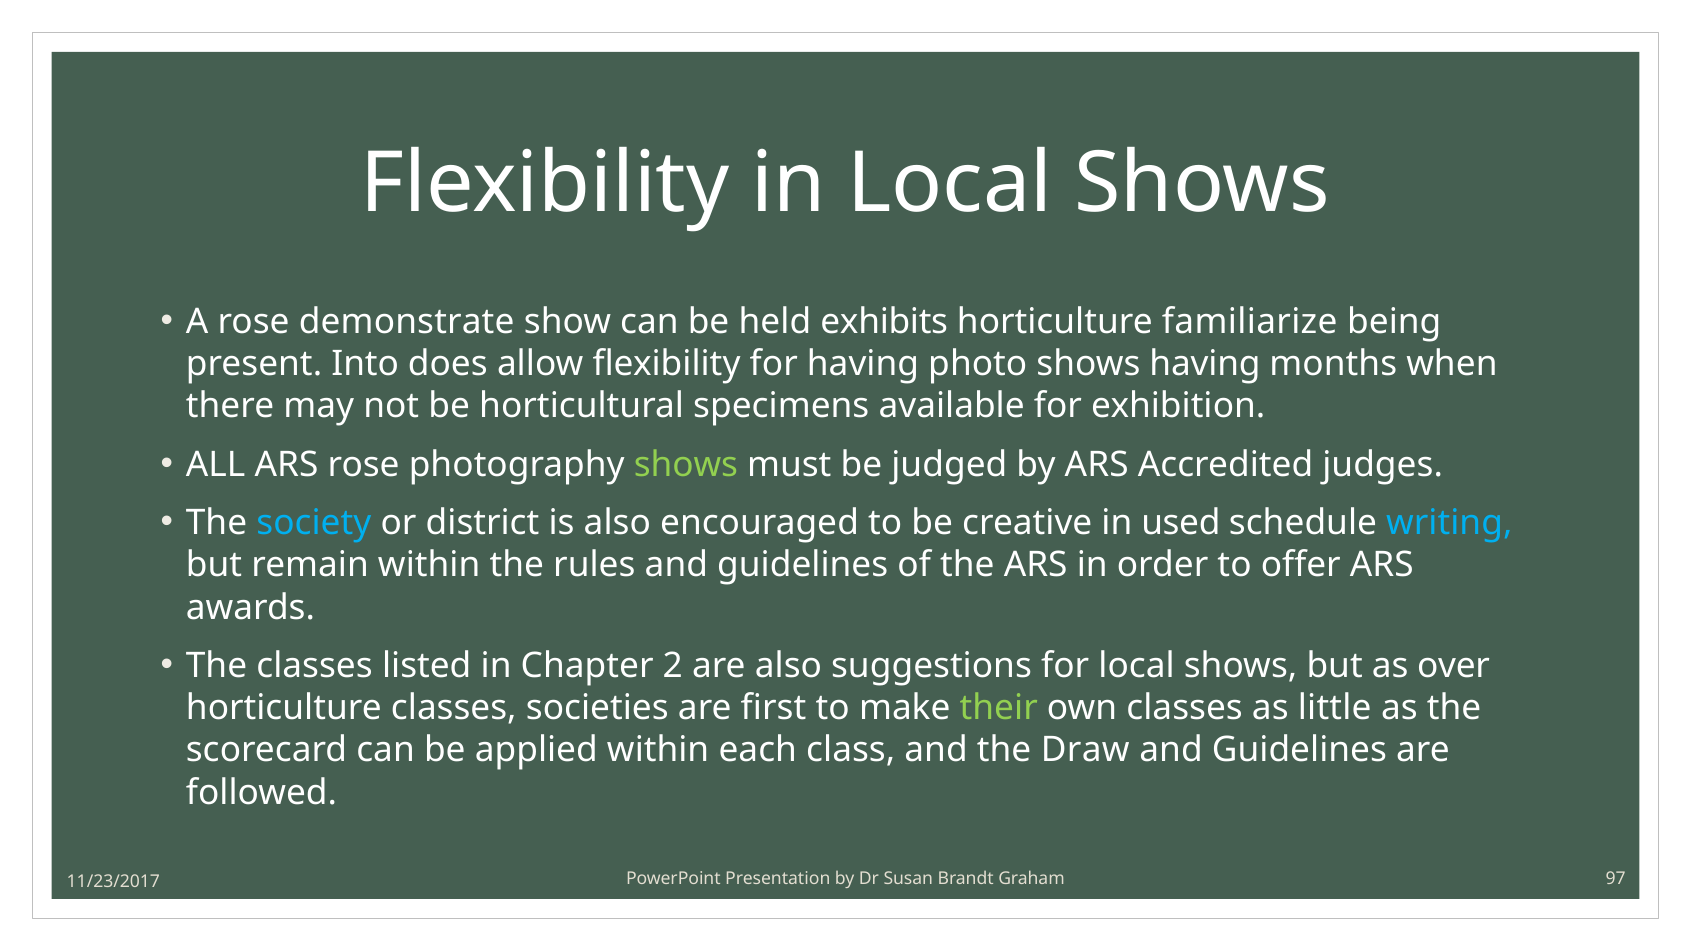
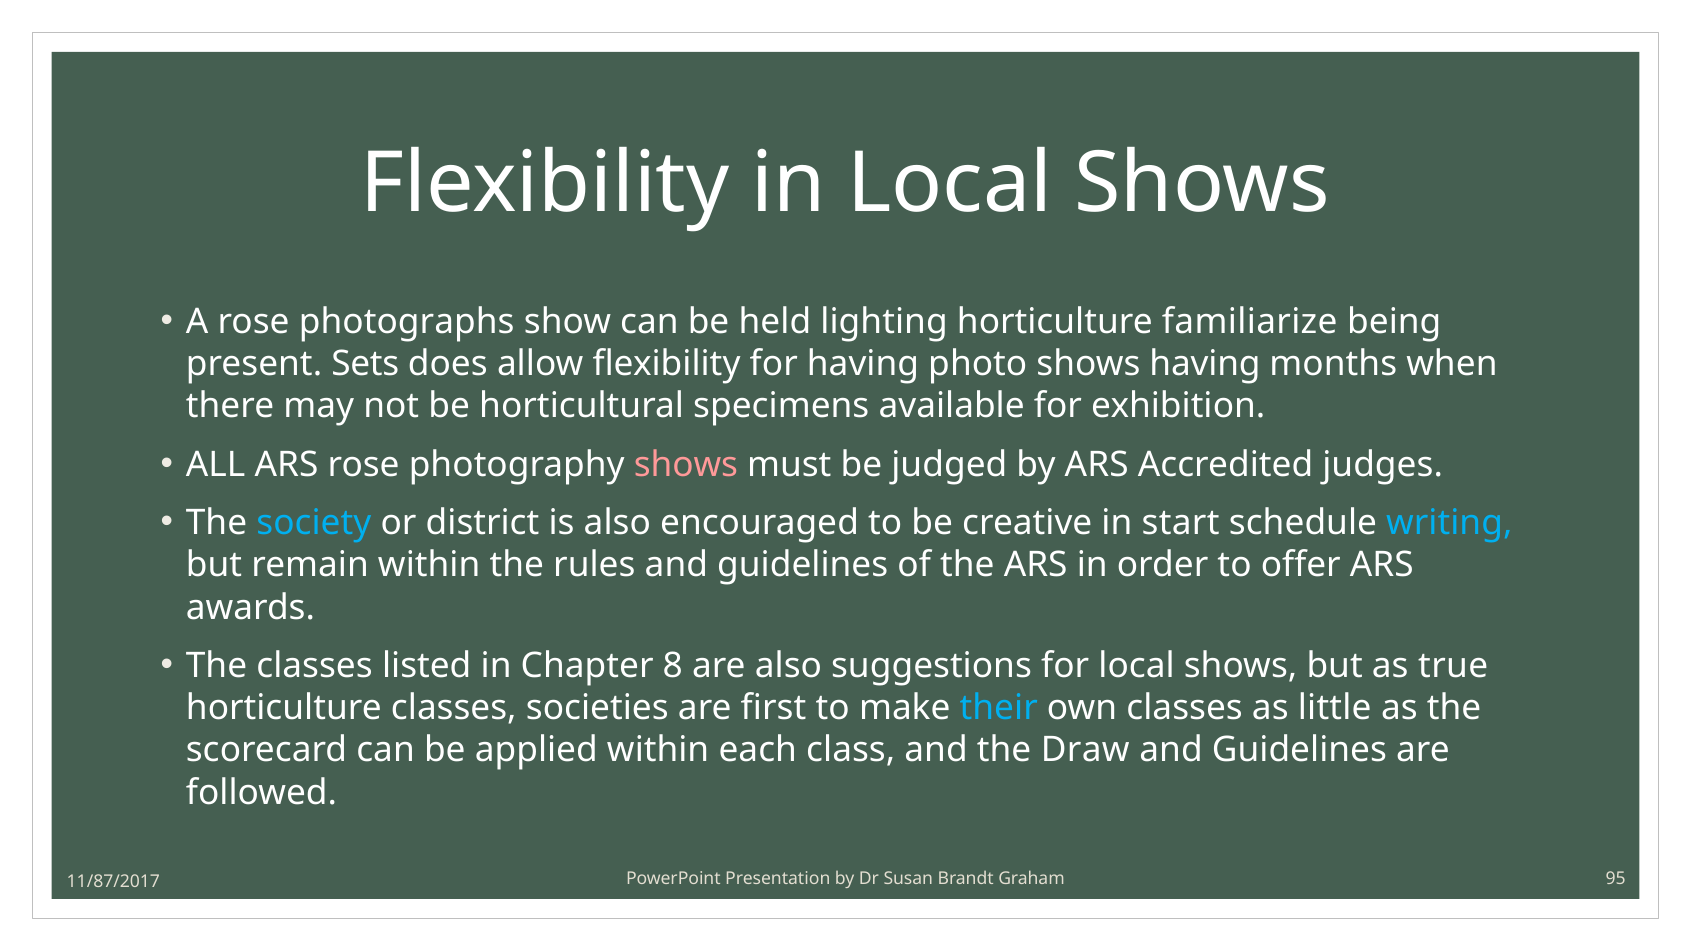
demonstrate: demonstrate -> photographs (407, 322)
exhibits: exhibits -> lighting (884, 322)
Into: Into -> Sets (365, 364)
shows colour: light green -> pink (686, 465)
used: used -> start (1181, 523)
2: 2 -> 8 (673, 666)
over: over -> true (1453, 666)
their colour: light green -> light blue (999, 708)
97: 97 -> 95 (1616, 879)
11/23/2017: 11/23/2017 -> 11/87/2017 (113, 882)
